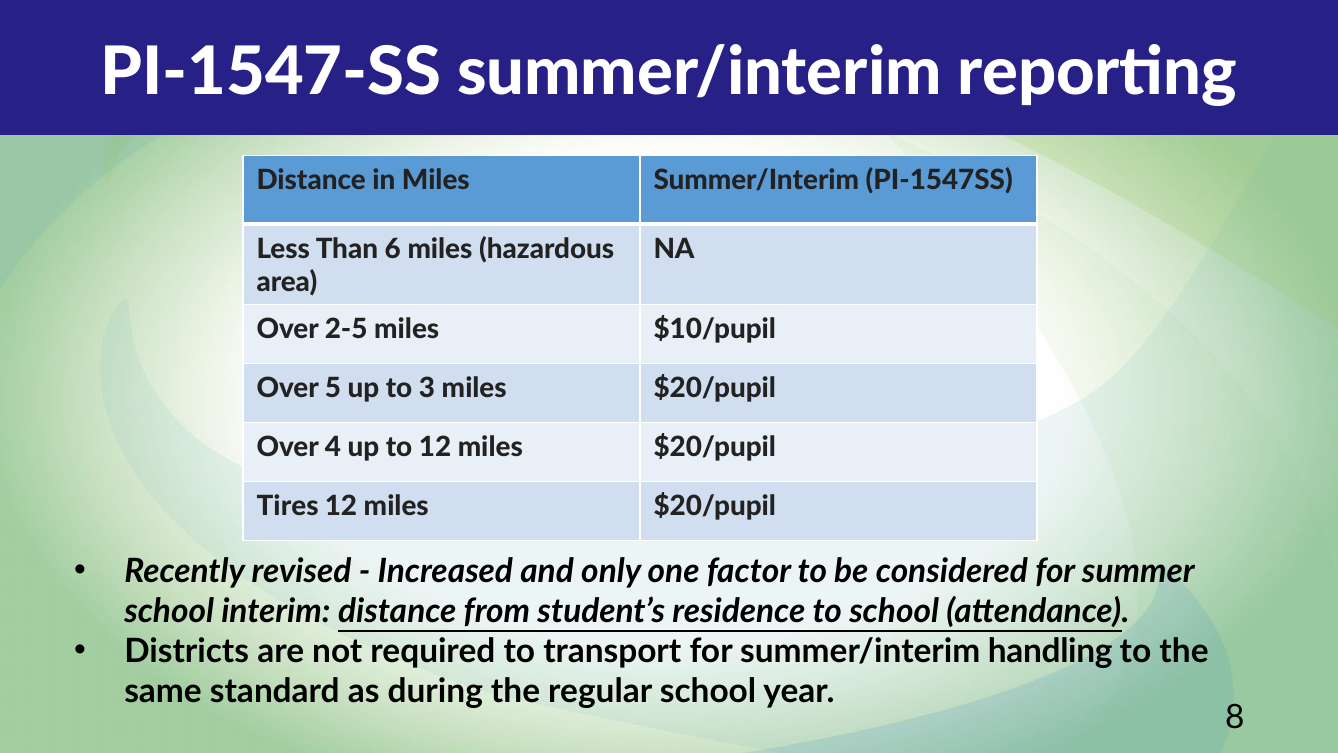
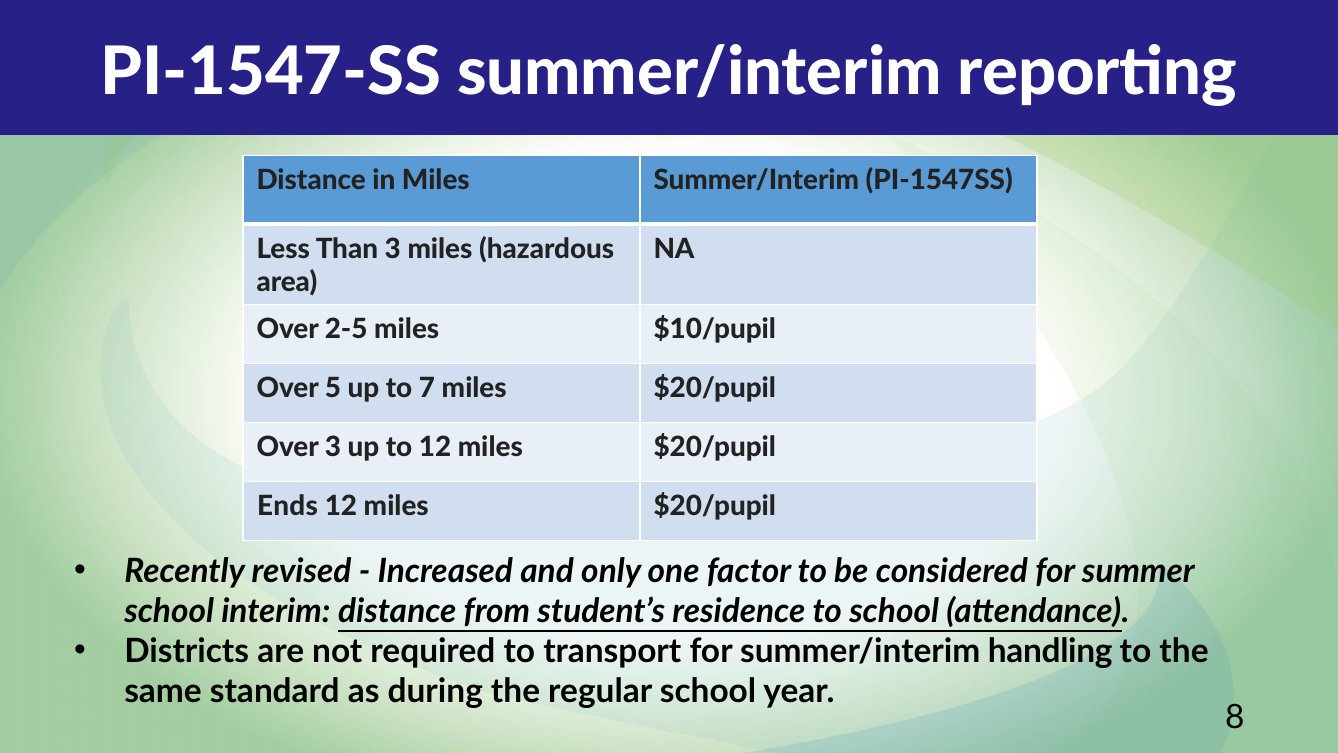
Than 6: 6 -> 3 (393, 249)
3: 3 -> 7 (427, 388)
Over 4: 4 -> 3 (333, 447)
Tires: Tires -> Ends (288, 506)
